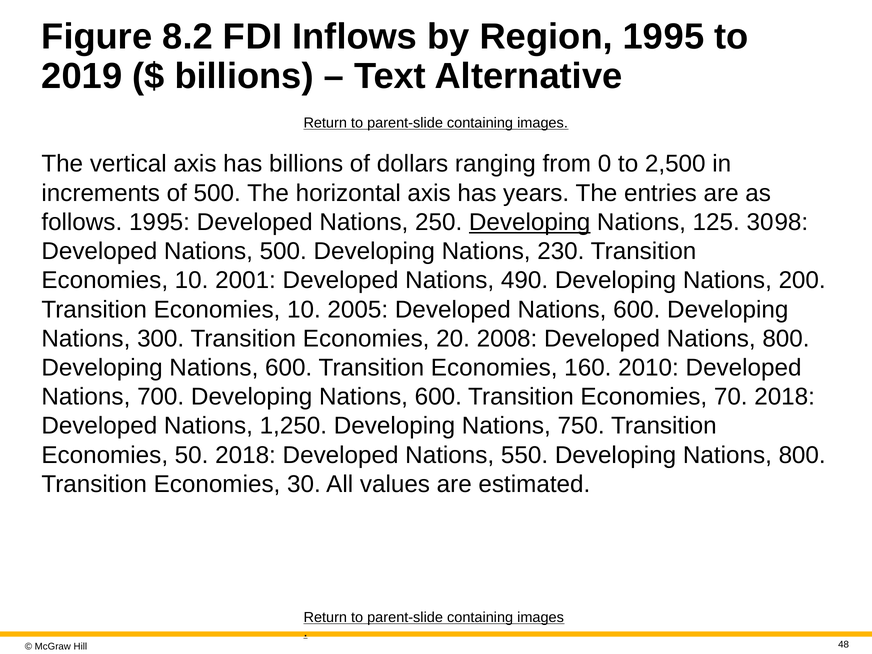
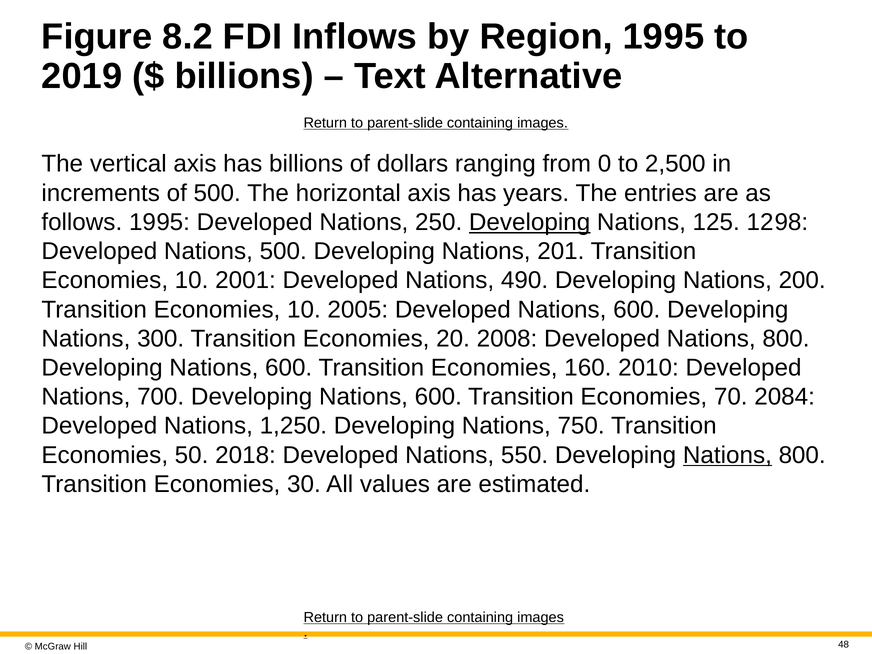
125 30: 30 -> 12 (760, 222)
230: 230 -> 201 (561, 251)
70 2018: 2018 -> 2084 (785, 397)
Nations underline: none -> present (727, 455)
